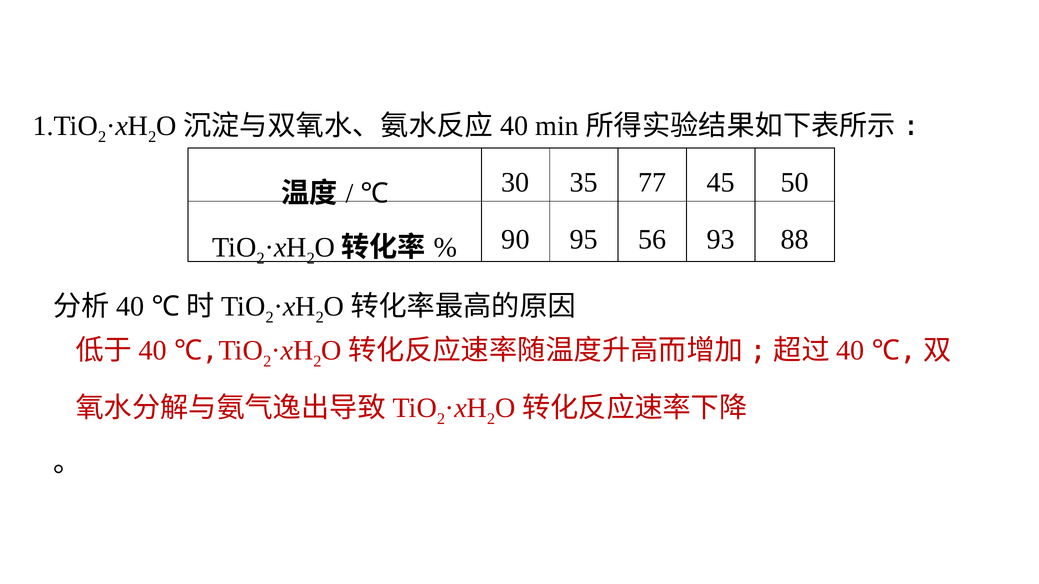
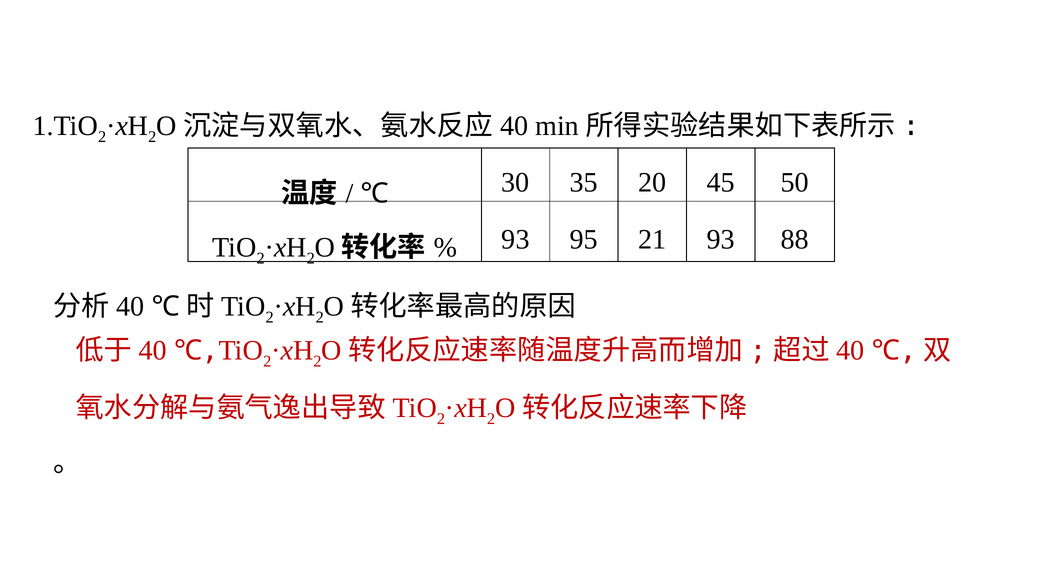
77: 77 -> 20 (652, 183)
90: 90 -> 93 (516, 239)
56: 56 -> 21 (652, 239)
